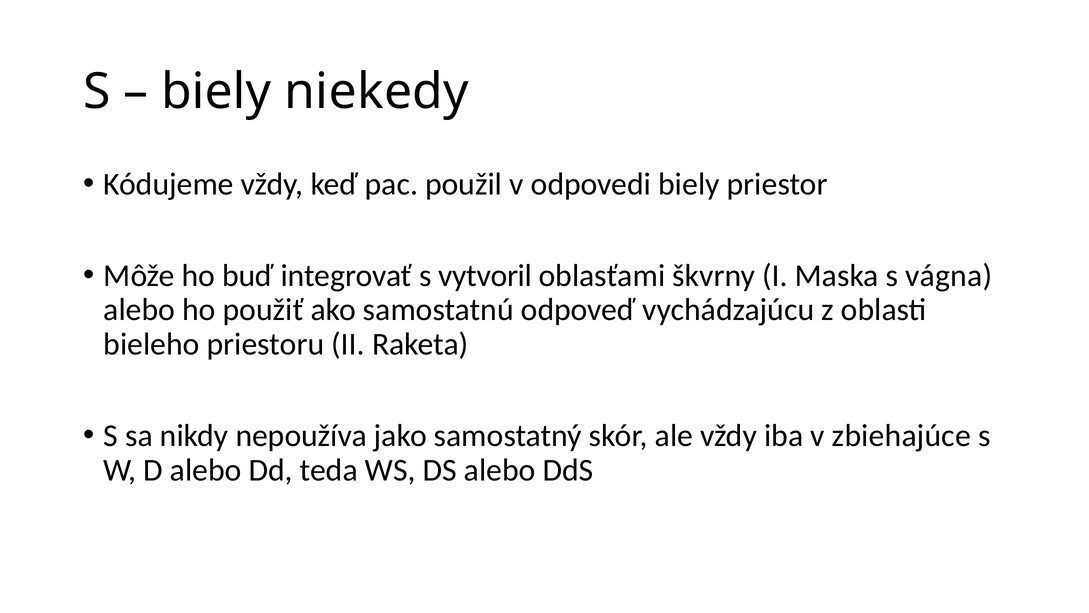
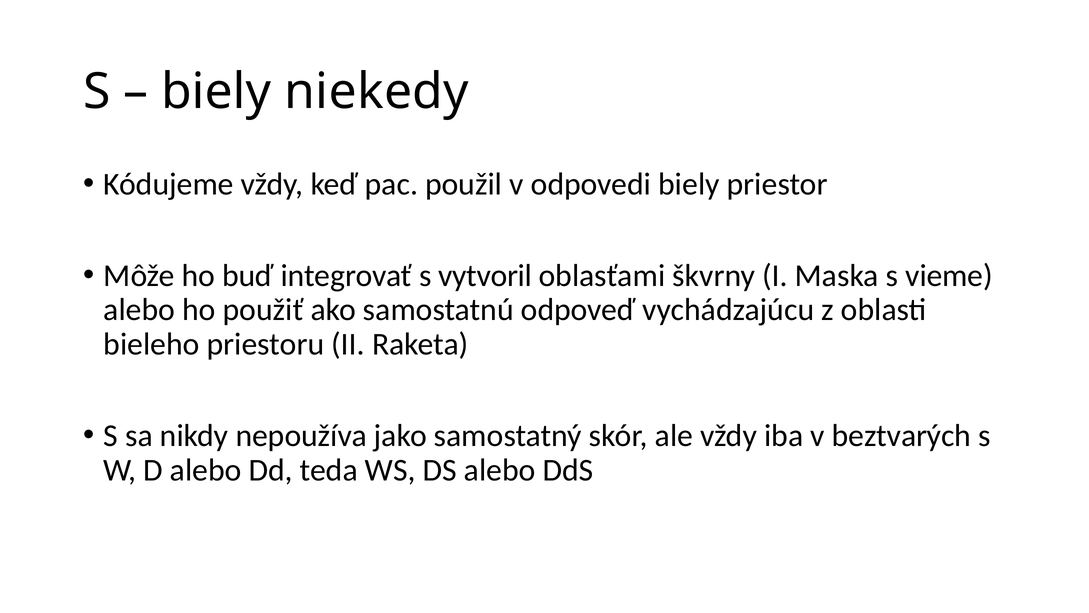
vágna: vágna -> vieme (949, 275)
zbiehajúce: zbiehajúce -> beztvarých (901, 435)
